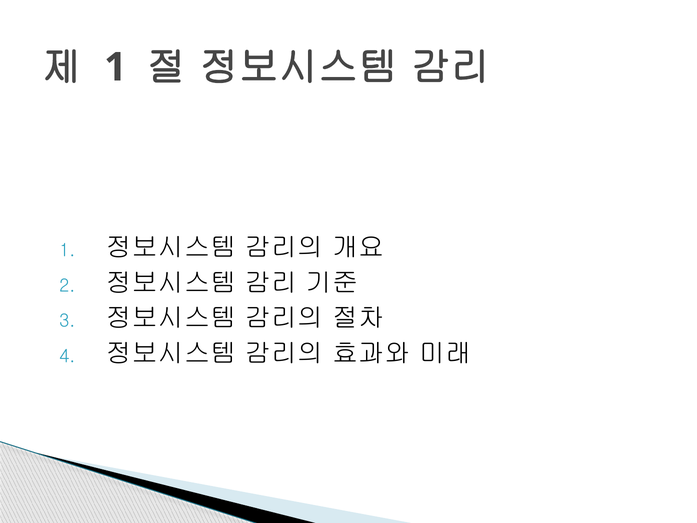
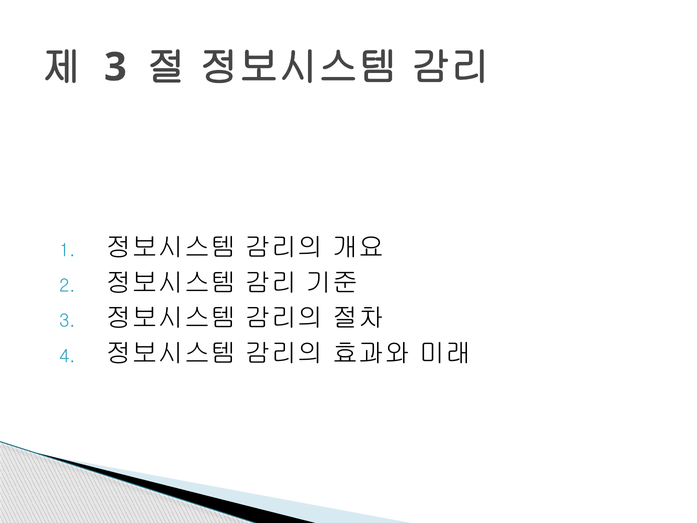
1: 1 -> 3 (115, 67)
